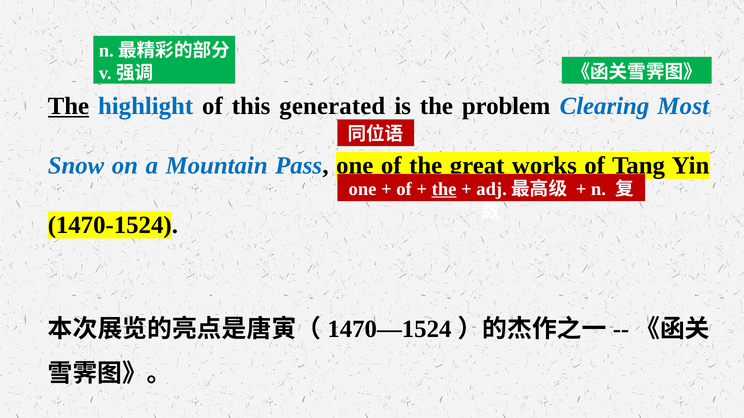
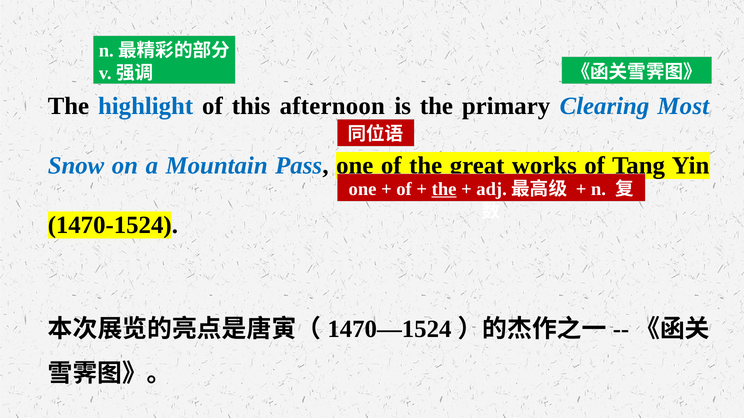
The underline: present -> none (68, 106)
generated: generated -> afternoon (332, 106)
problem: problem -> primary (506, 106)
